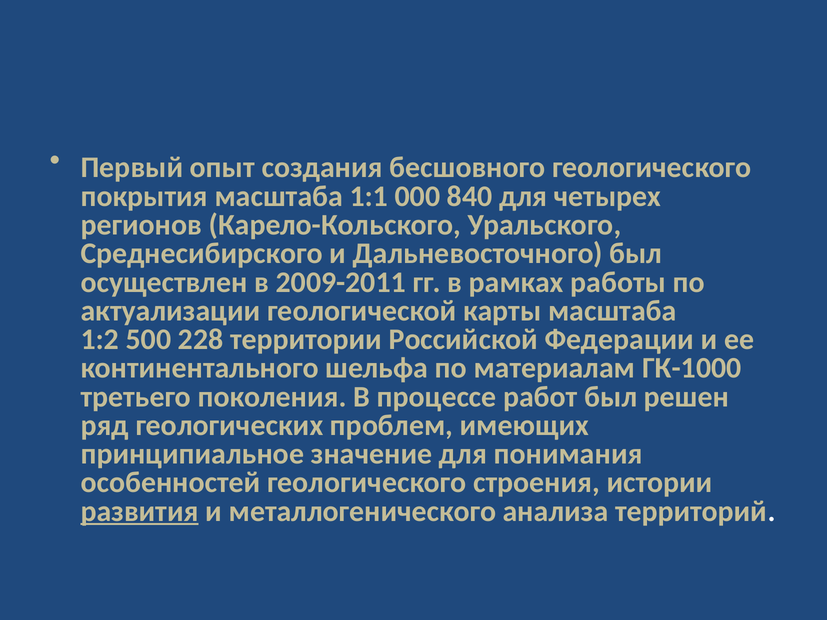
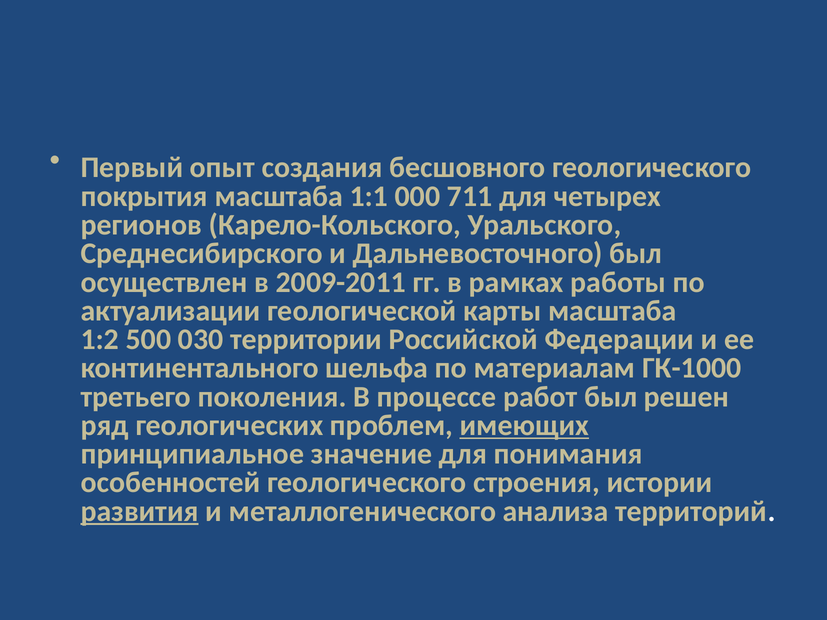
840: 840 -> 711 (470, 196)
228: 228 -> 030 (201, 340)
имеющих underline: none -> present (524, 426)
